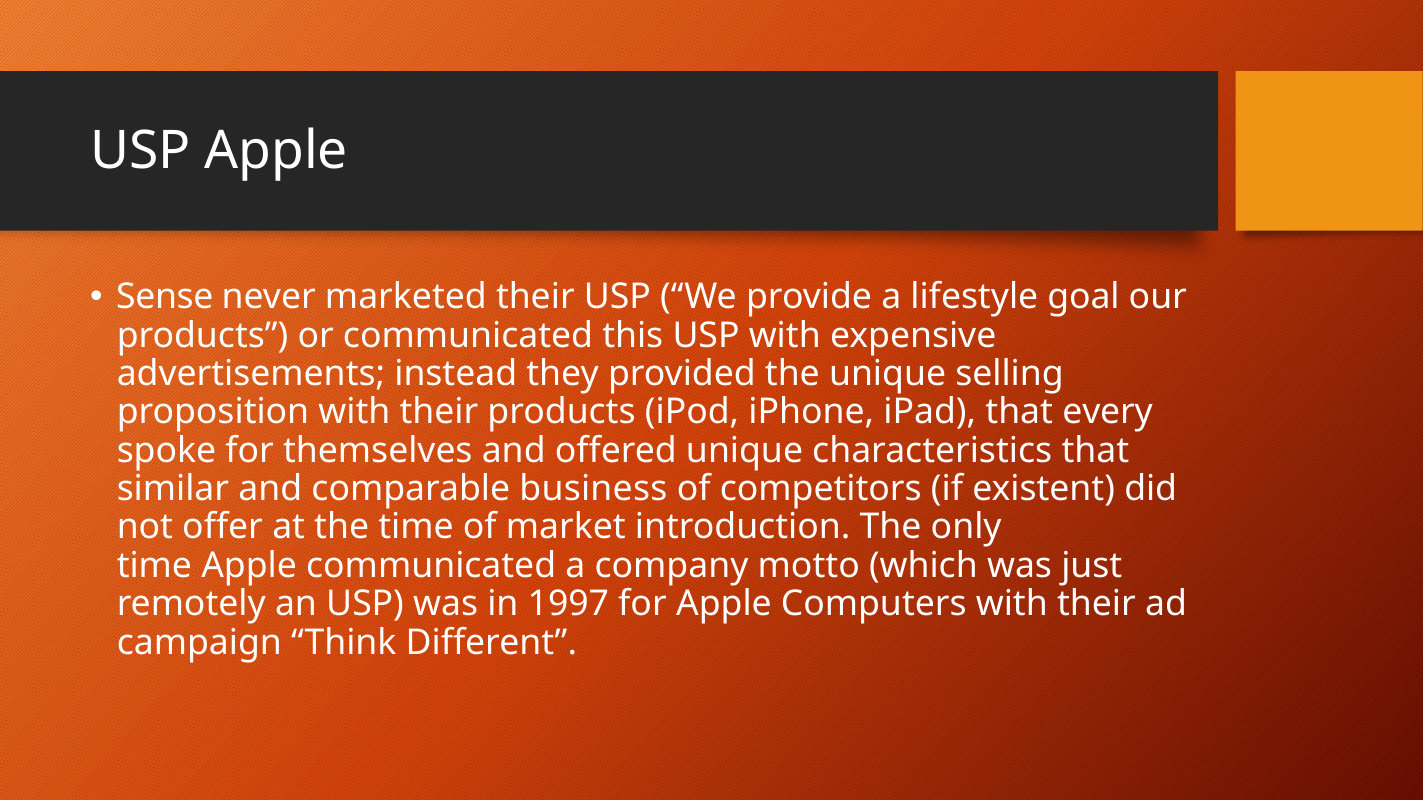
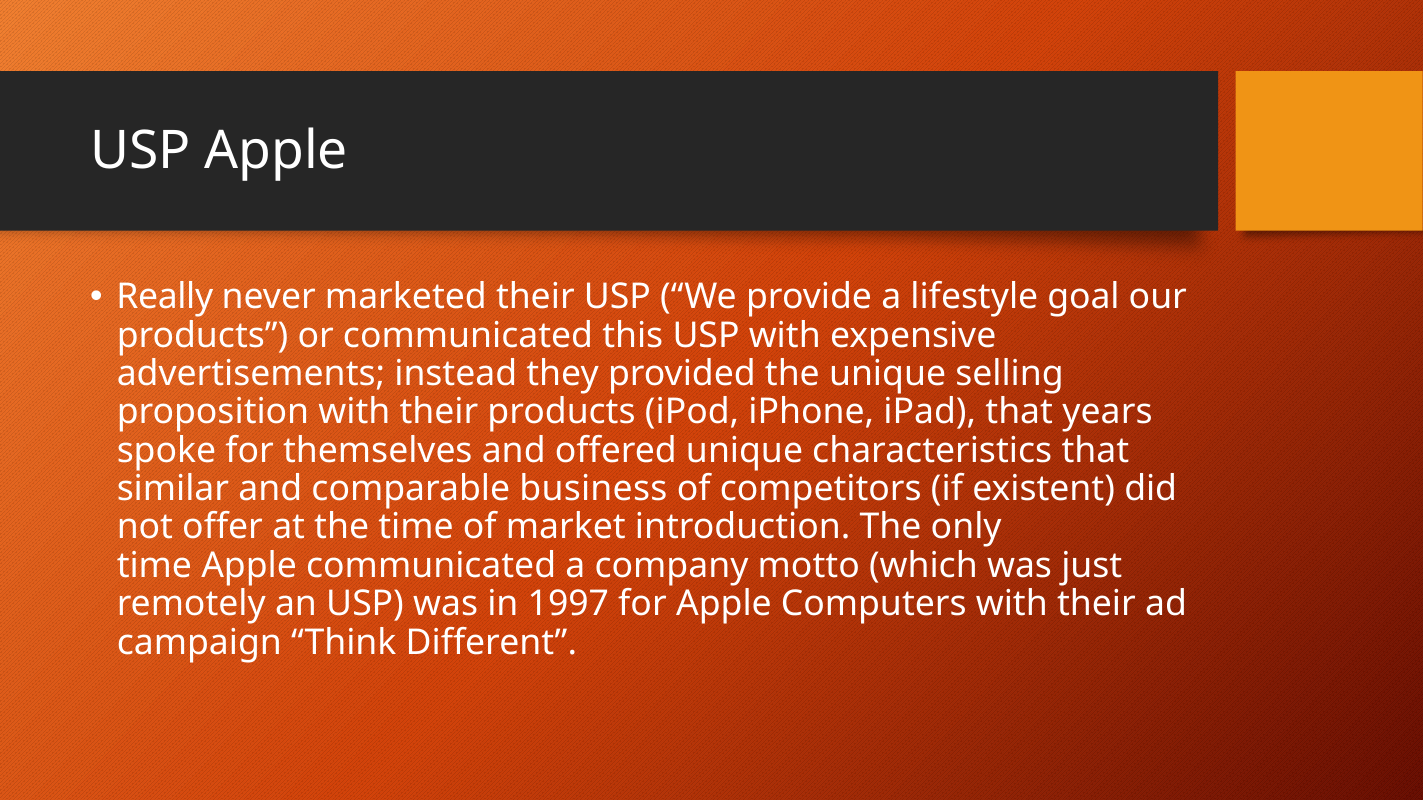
Sense: Sense -> Really (165, 297)
every: every -> years (1107, 412)
